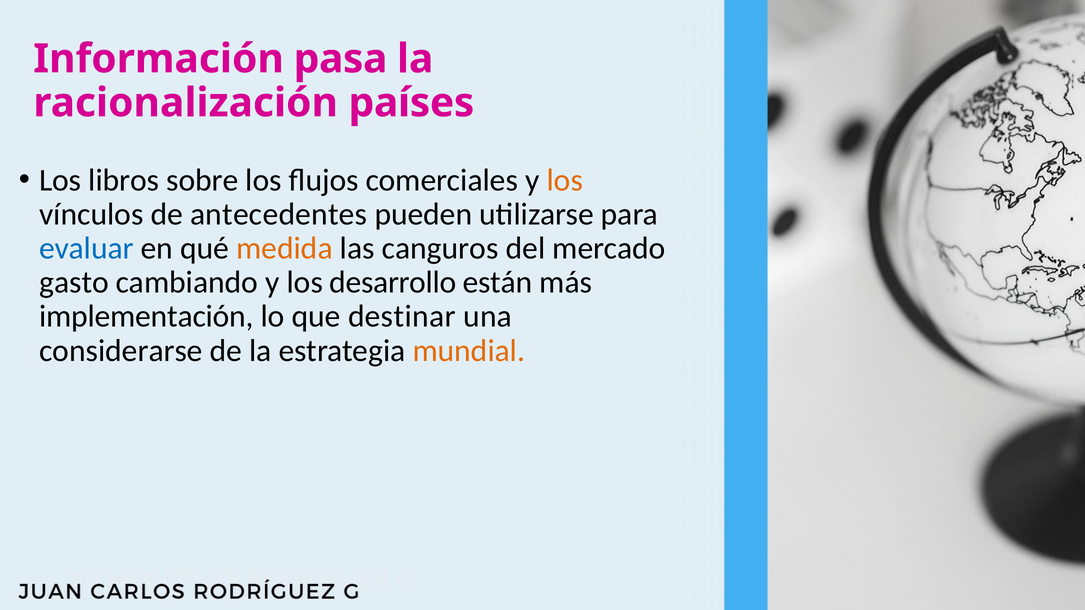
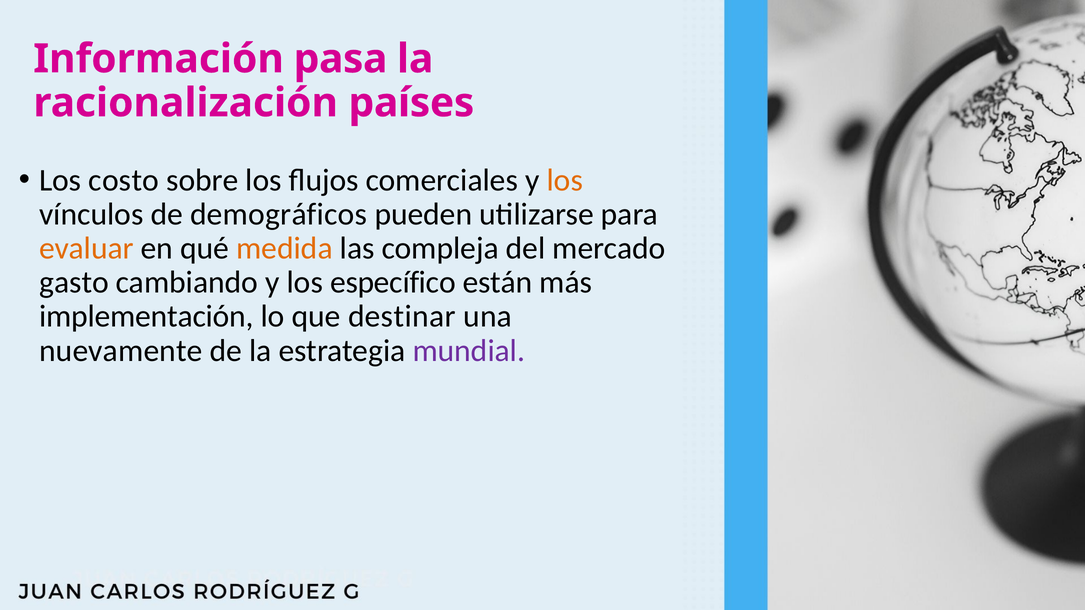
libros: libros -> costo (124, 180)
antecedentes: antecedentes -> demográficos (279, 214)
evaluar colour: blue -> orange (86, 248)
canguros: canguros -> compleja (440, 248)
desarrollo: desarrollo -> específico (393, 283)
considerarse: considerarse -> nuevamente (121, 351)
mundial colour: orange -> purple (469, 351)
